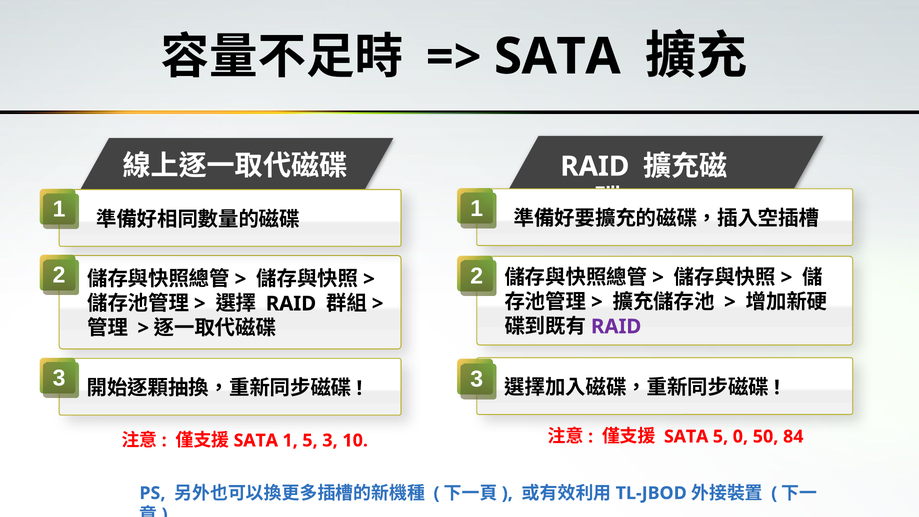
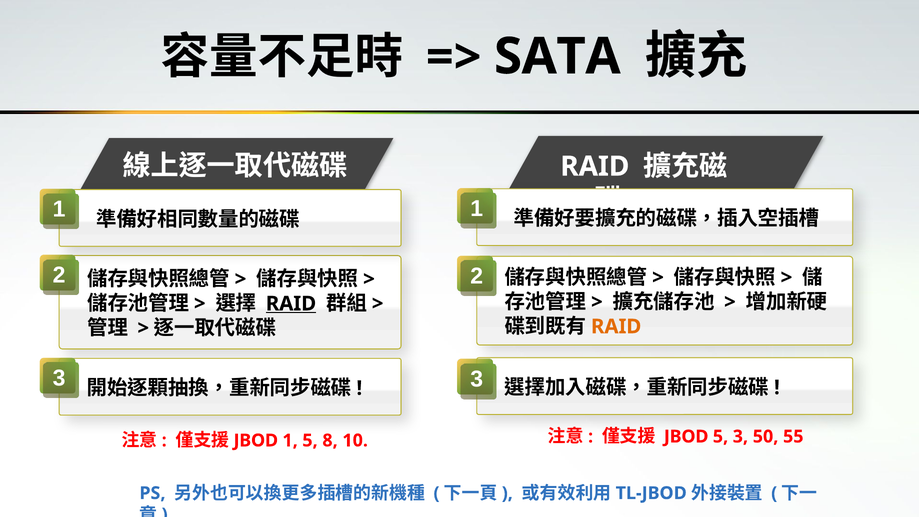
RAID underline: none -> present (291, 304)
RAID colour: purple -> orange (616, 327)
SATA: SATA -> JBOD (686, 437)
5 0: 0 -> 3 (740, 437)
84: 84 -> 55 (793, 437)
SATA: SATA -> JBOD (256, 440)
5 3: 3 -> 8 (330, 440)
